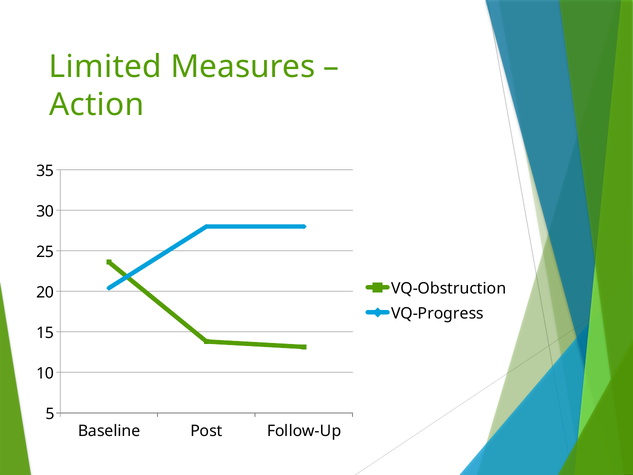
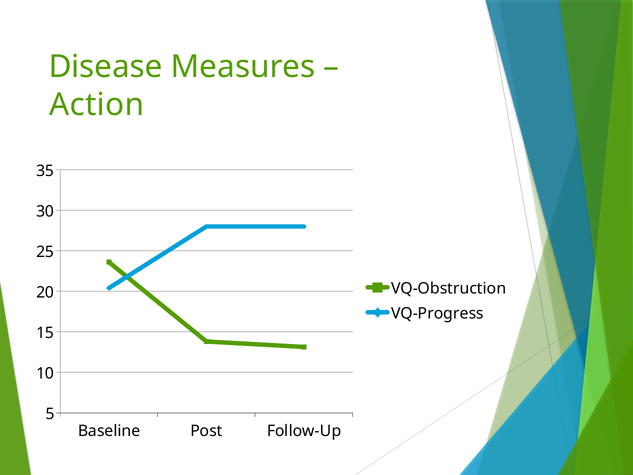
Limited: Limited -> Disease (106, 67)
